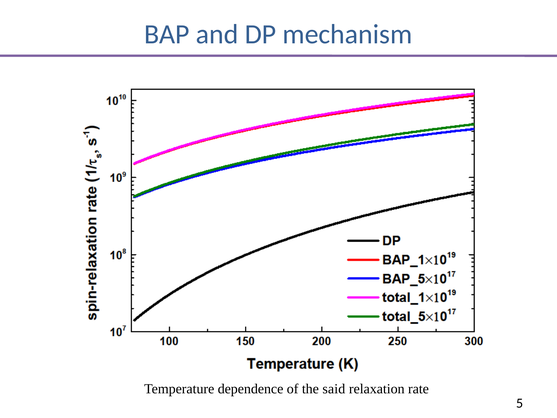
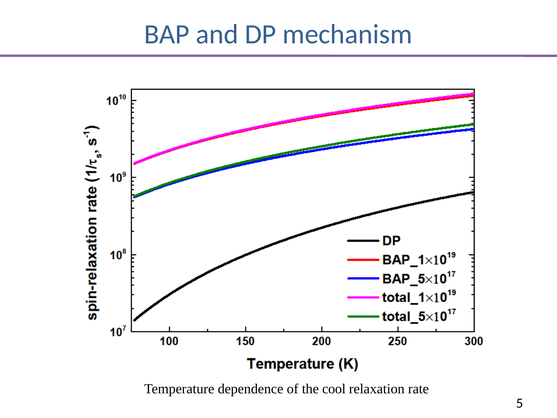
said: said -> cool (334, 389)
